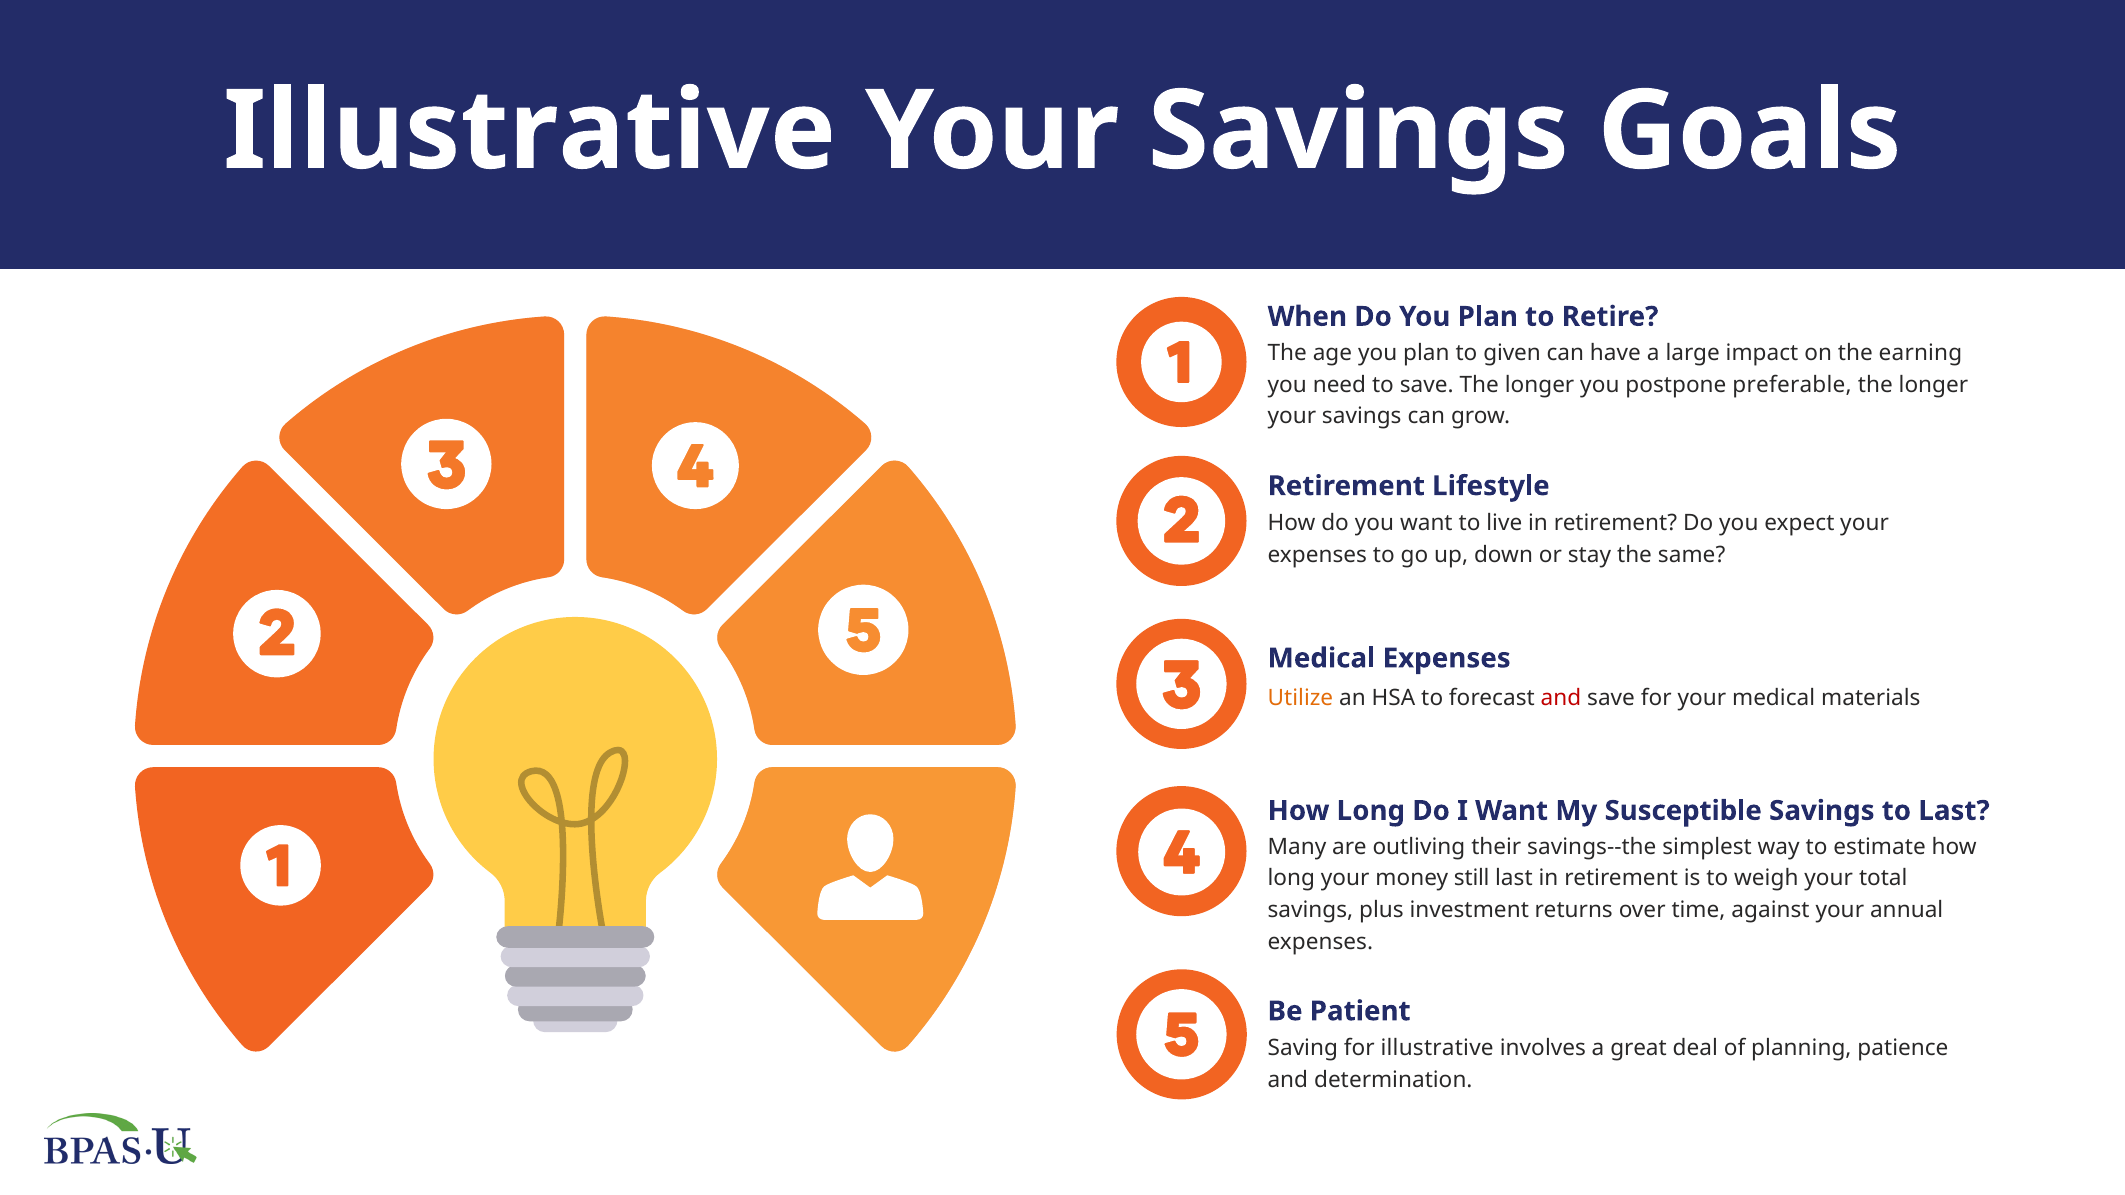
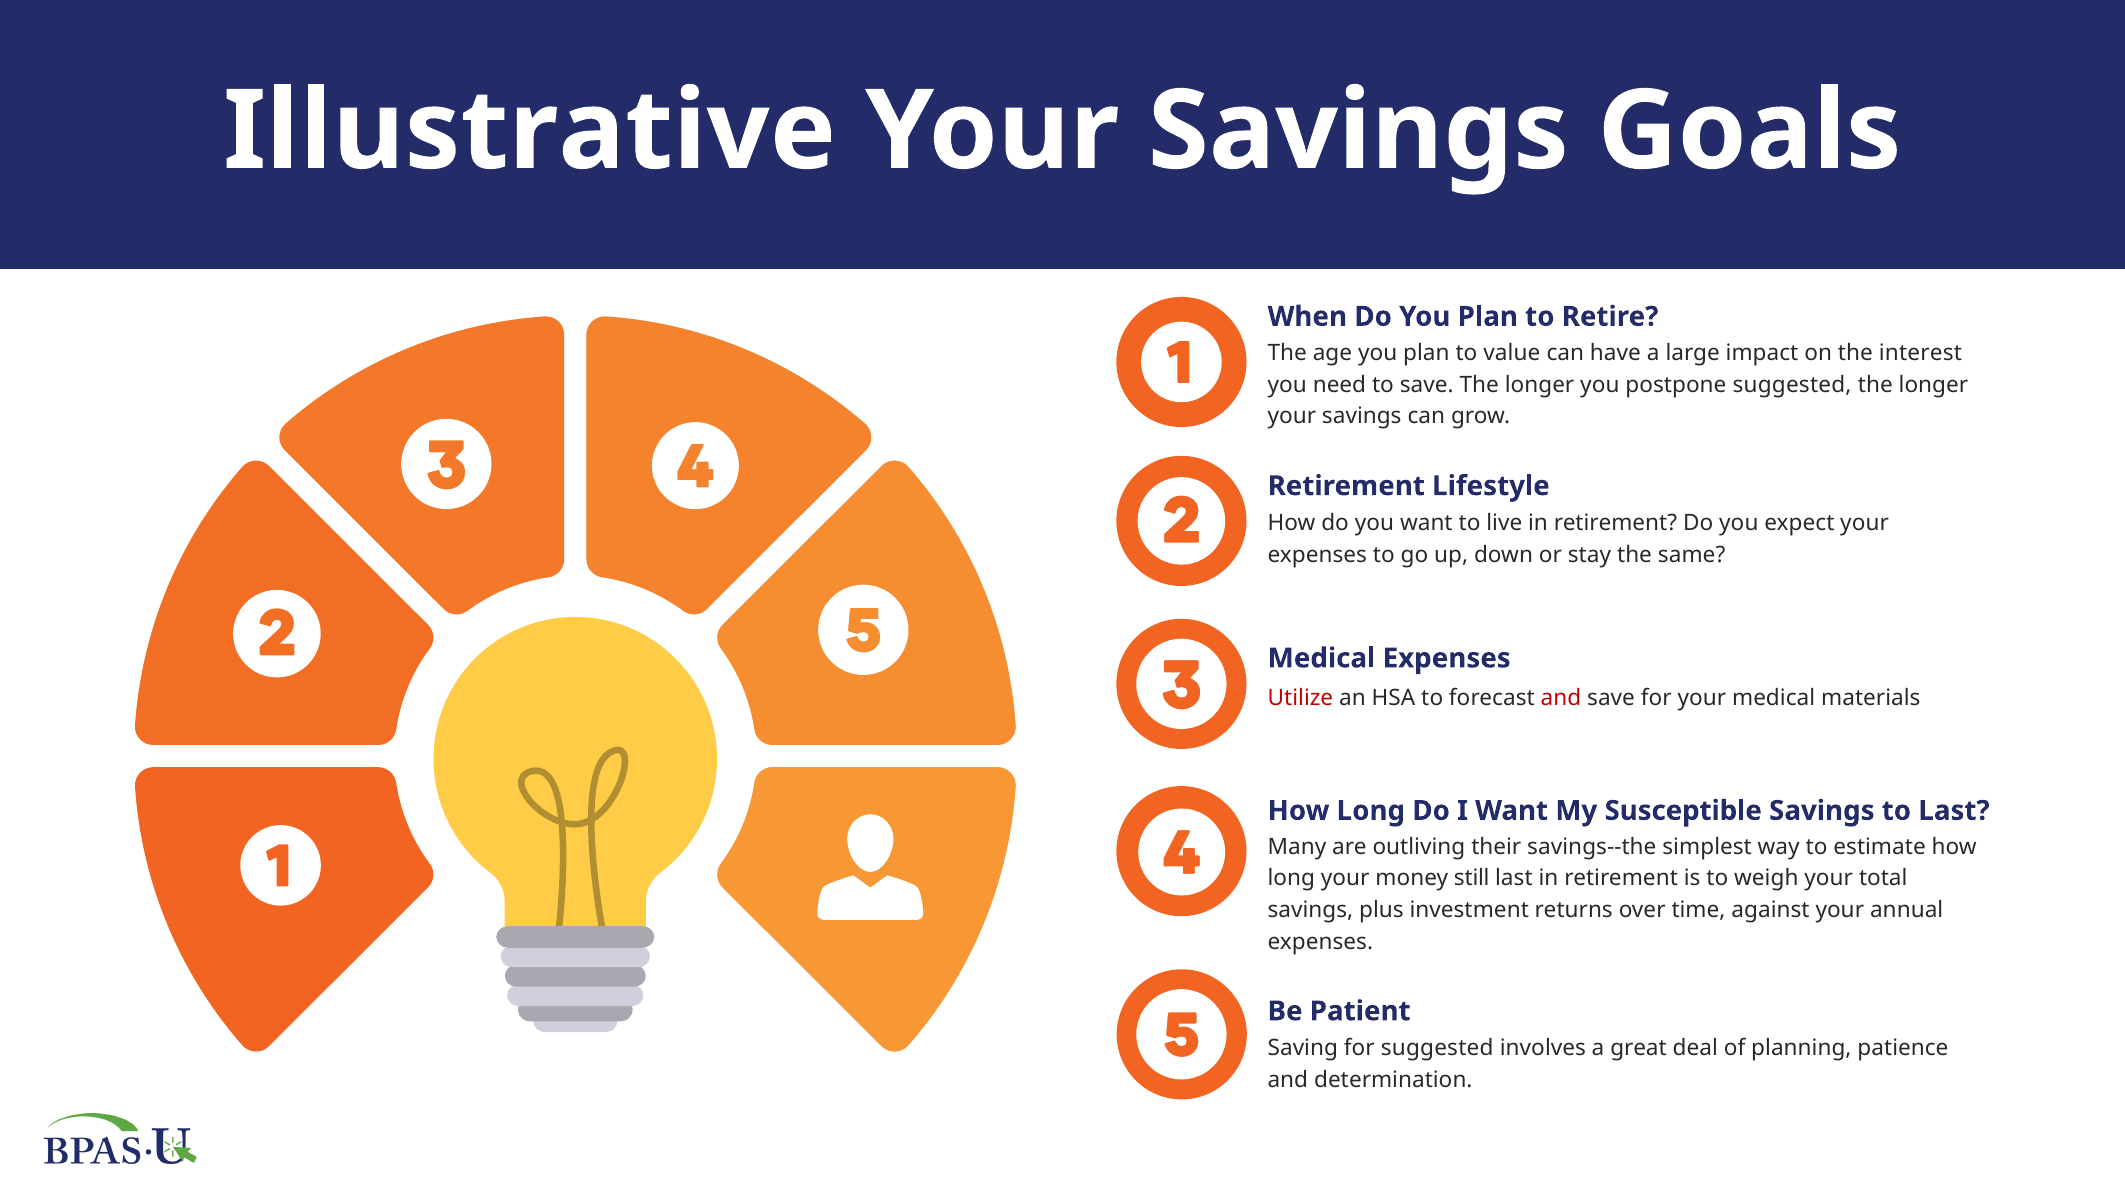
given: given -> value (1512, 353)
earning: earning -> interest (1920, 353)
postpone preferable: preferable -> suggested (1792, 385)
Utilize colour: orange -> red (1300, 698)
for illustrative: illustrative -> suggested (1437, 1049)
